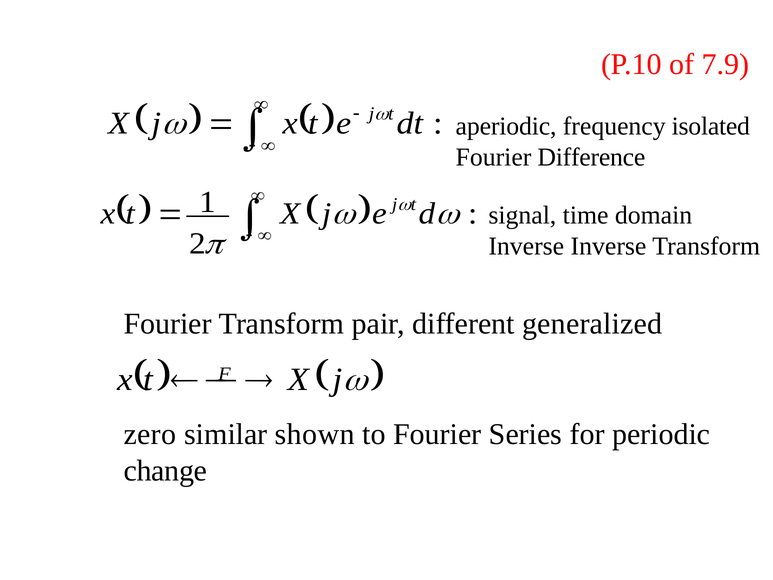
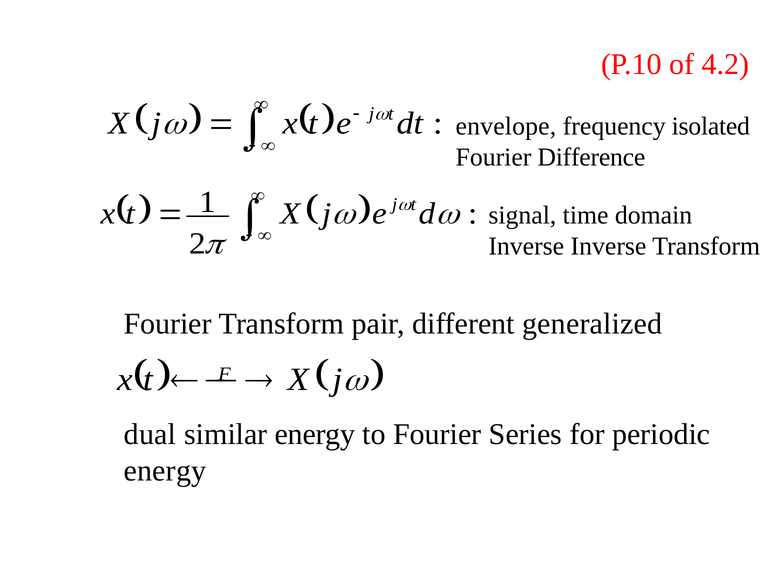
7.9: 7.9 -> 4.2 (726, 64)
aperiodic: aperiodic -> envelope (506, 126)
zero: zero -> dual (150, 434)
similar shown: shown -> energy (315, 434)
change: change -> energy (165, 470)
